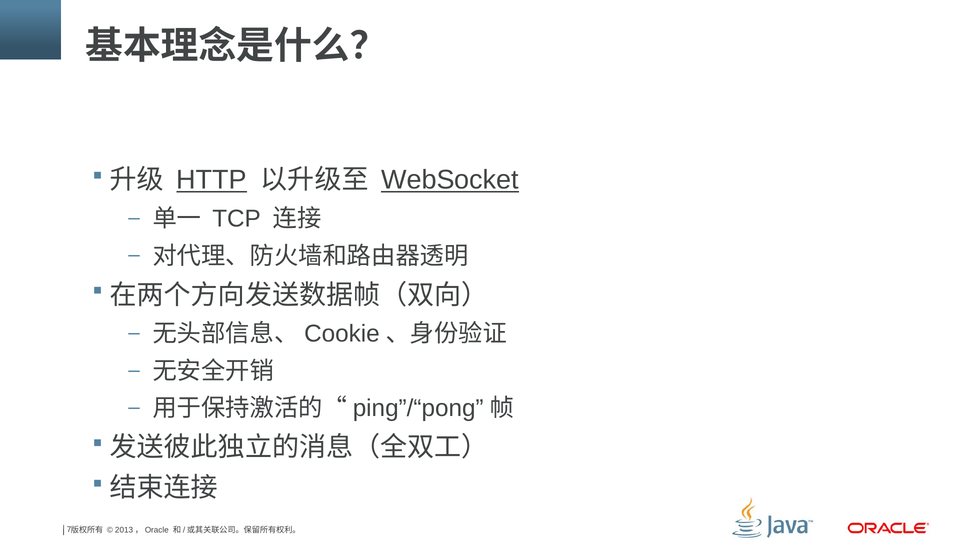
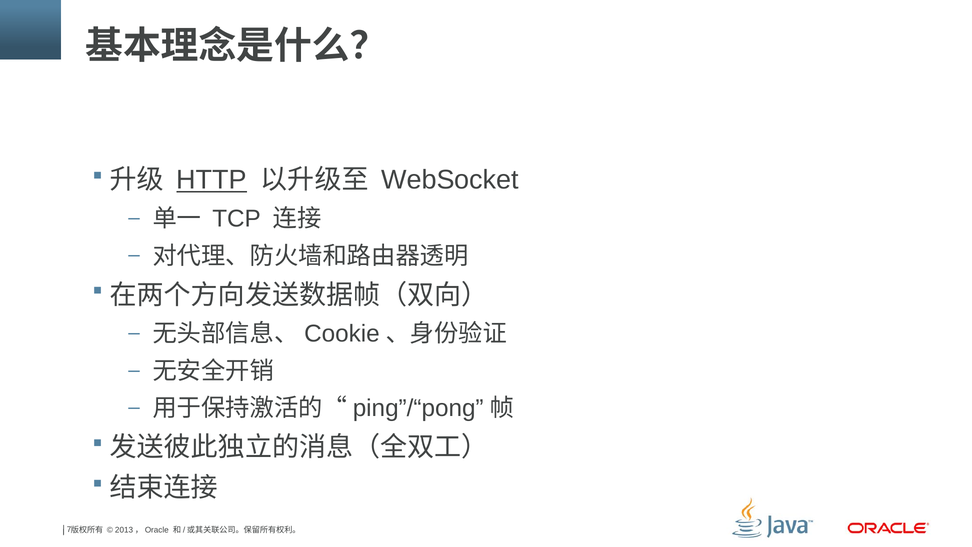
WebSocket underline: present -> none (450, 180)
